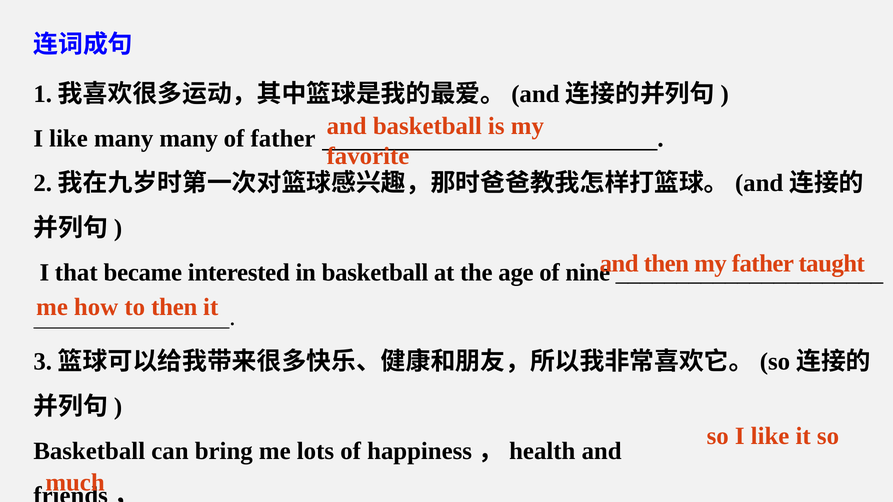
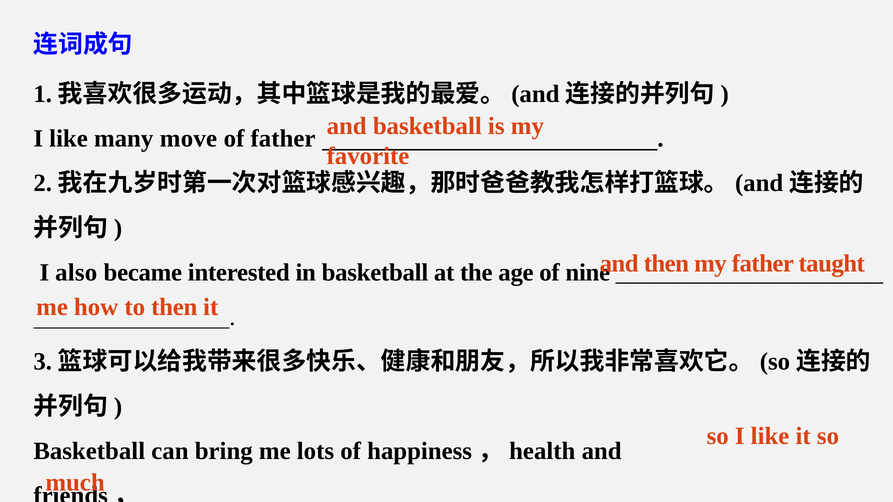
many many: many -> move (188, 139)
that: that -> also (76, 273)
